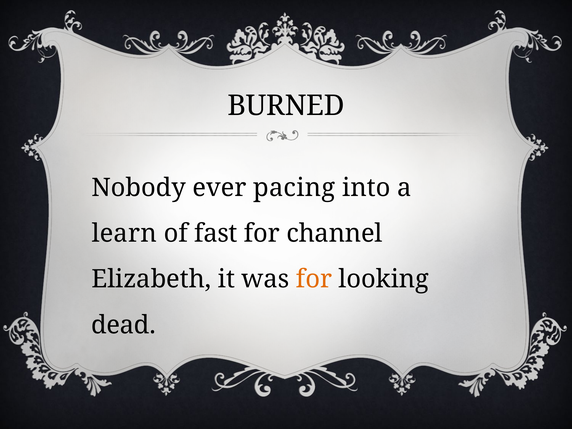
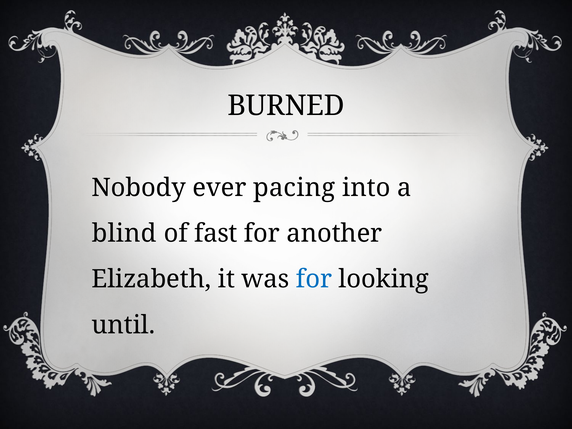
learn: learn -> blind (124, 233)
channel: channel -> another (334, 233)
for colour: orange -> blue (314, 279)
dead: dead -> until (123, 325)
